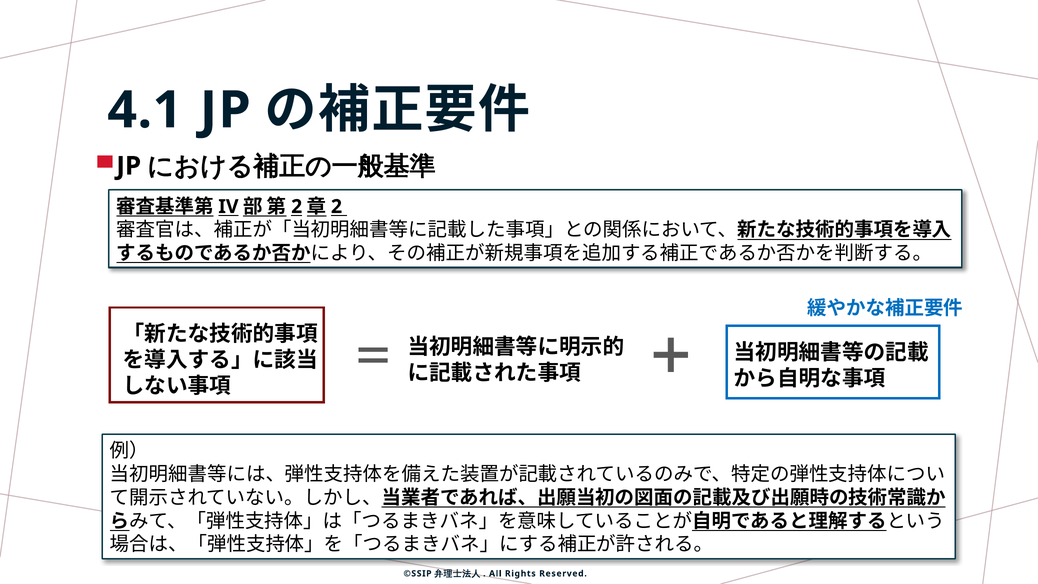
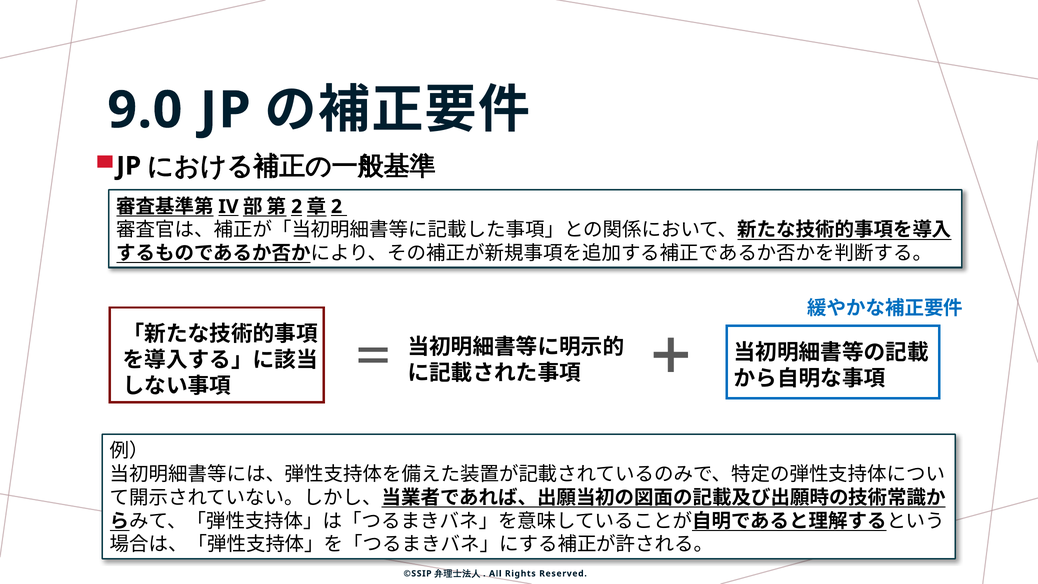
4.1: 4.1 -> 9.0 (145, 110)
